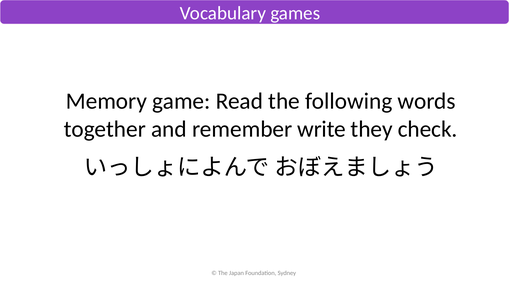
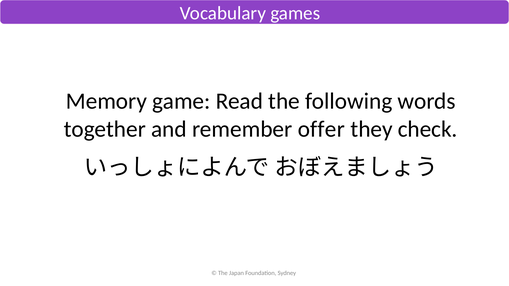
write: write -> offer (321, 129)
